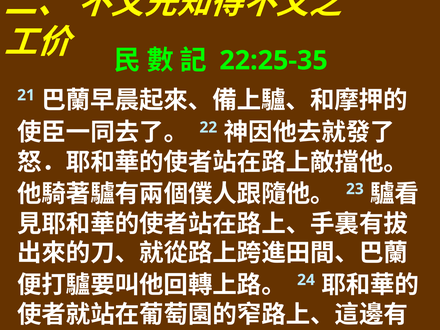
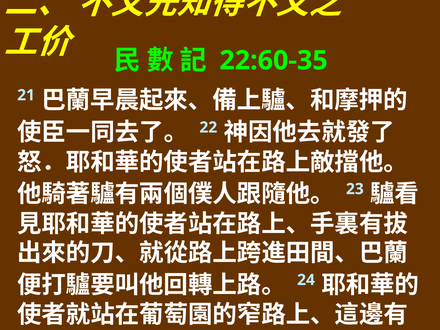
22:25-35: 22:25-35 -> 22:60-35 (274, 61)
